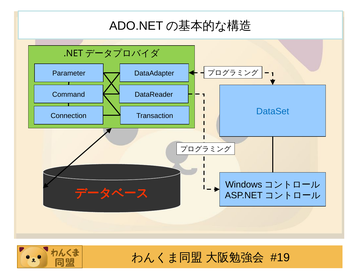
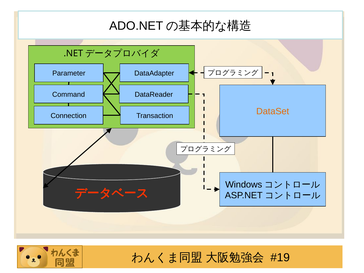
DataSet colour: blue -> orange (273, 111)
